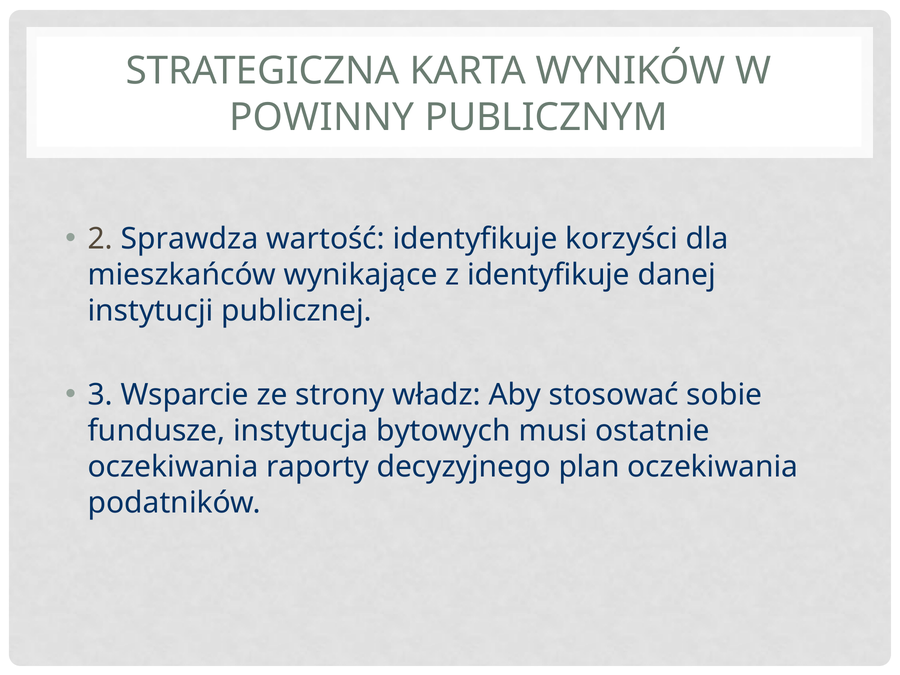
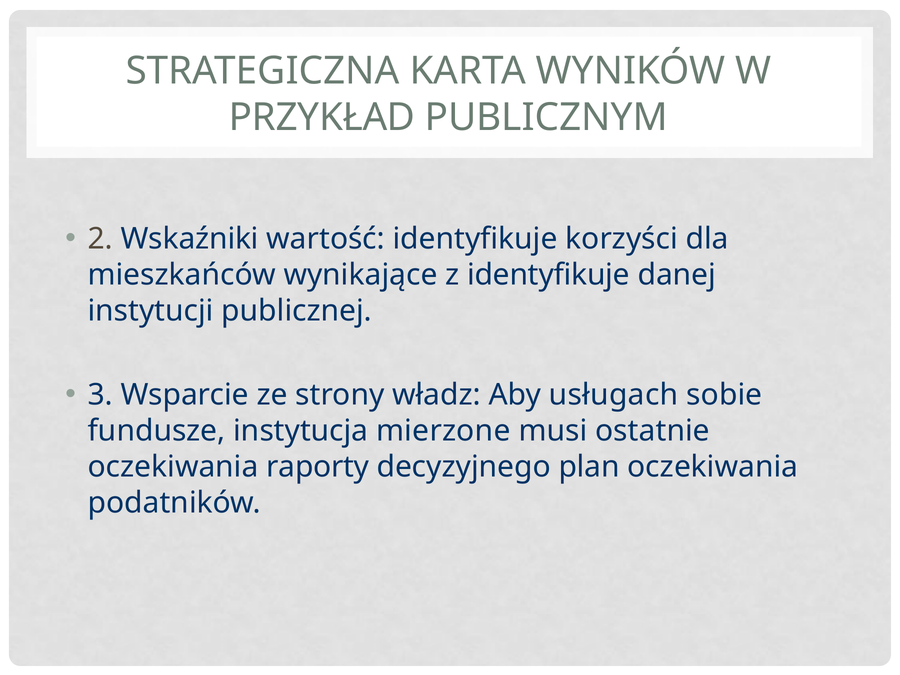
POWINNY: POWINNY -> PRZYKŁAD (322, 117)
Sprawdza: Sprawdza -> Wskaźniki (190, 239)
stosować: stosować -> usługach (614, 395)
bytowych: bytowych -> mierzone (443, 431)
